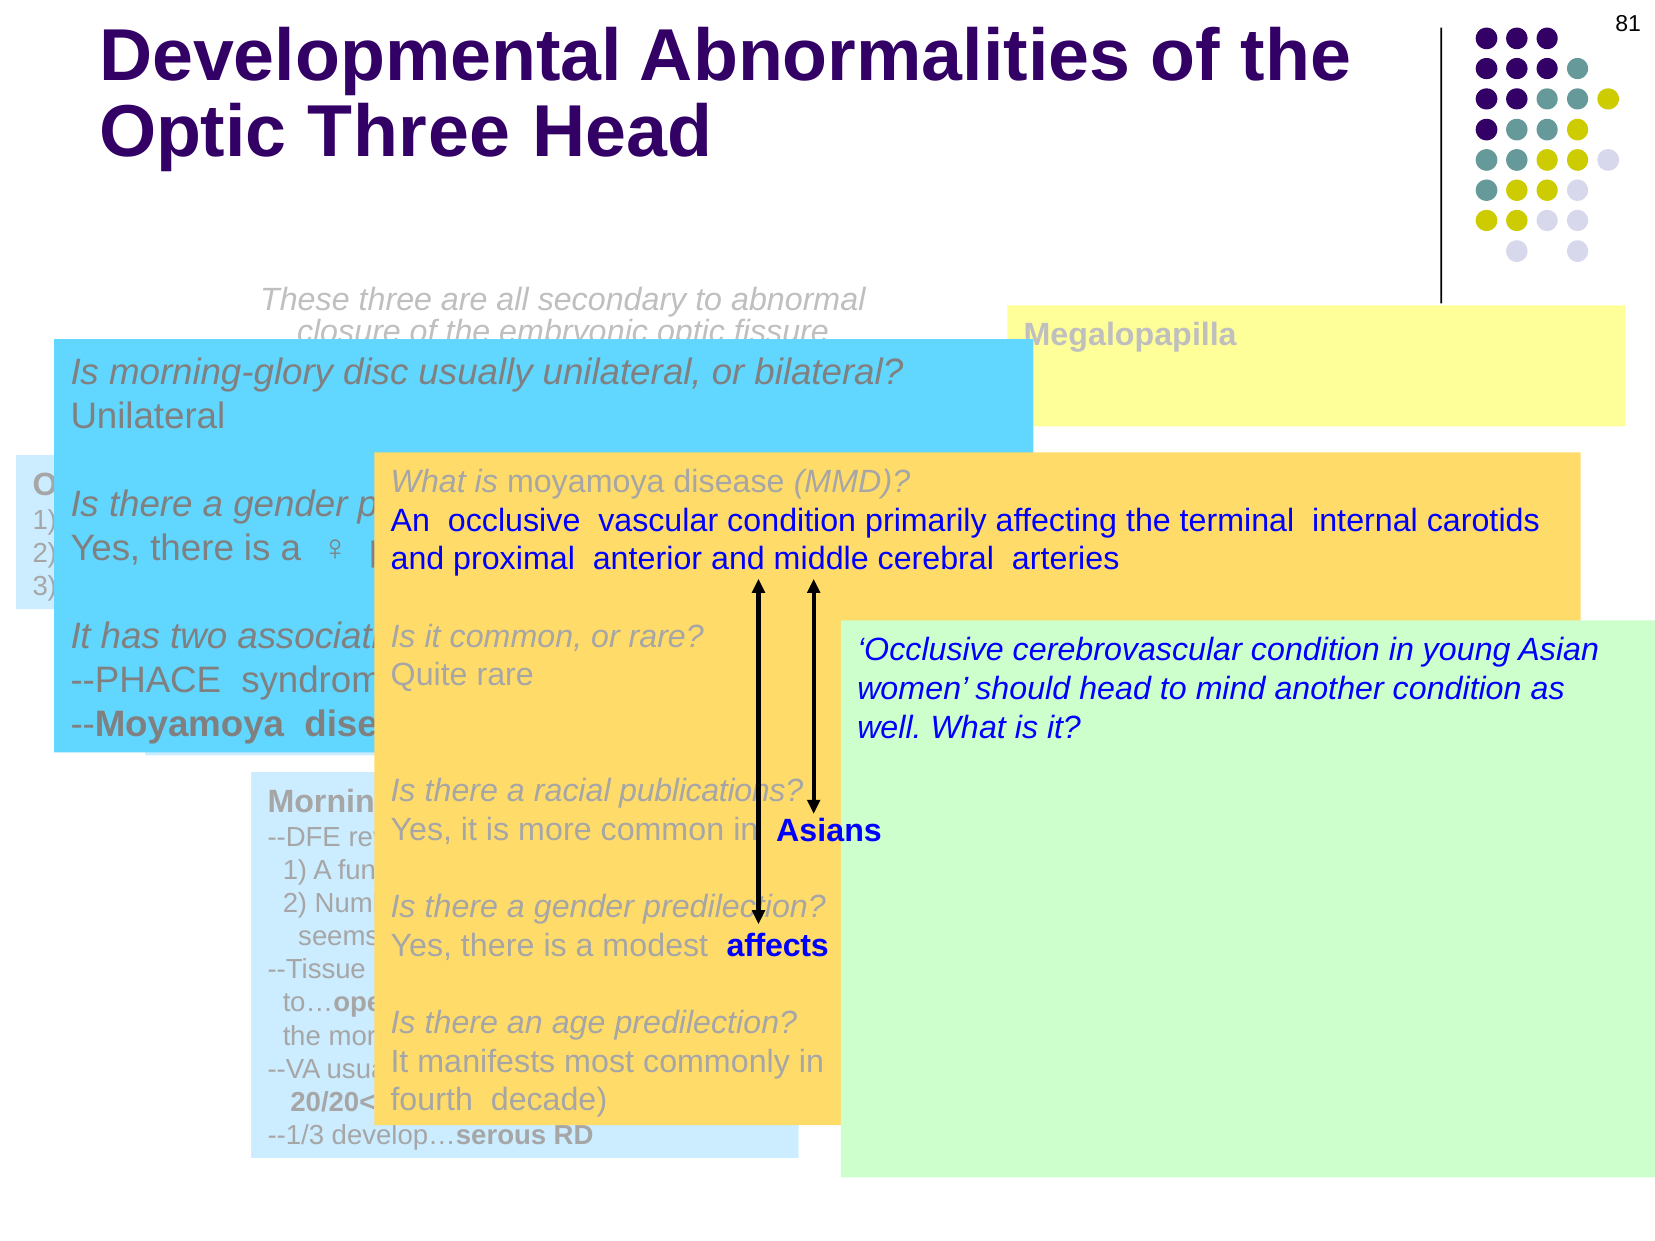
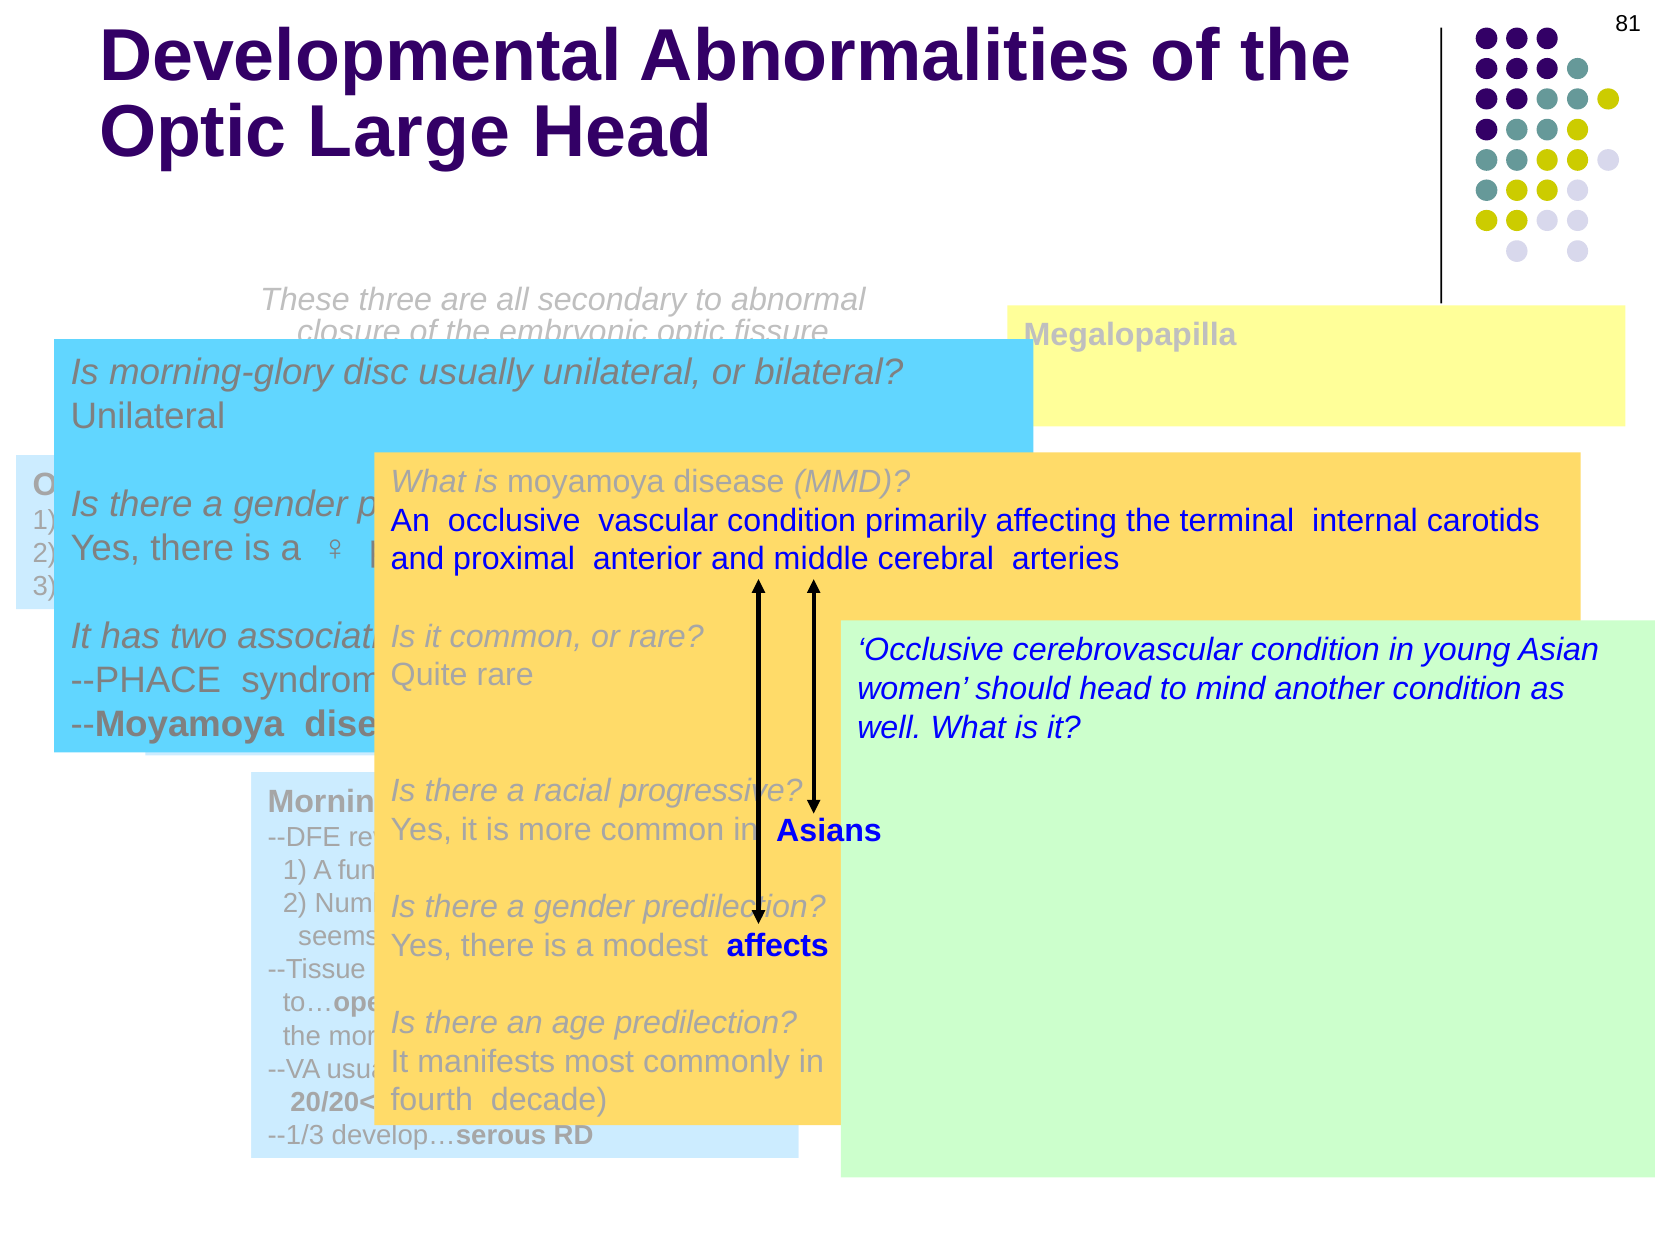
Optic Three: Three -> Large (409, 132)
publications: publications -> progressive (711, 791)
